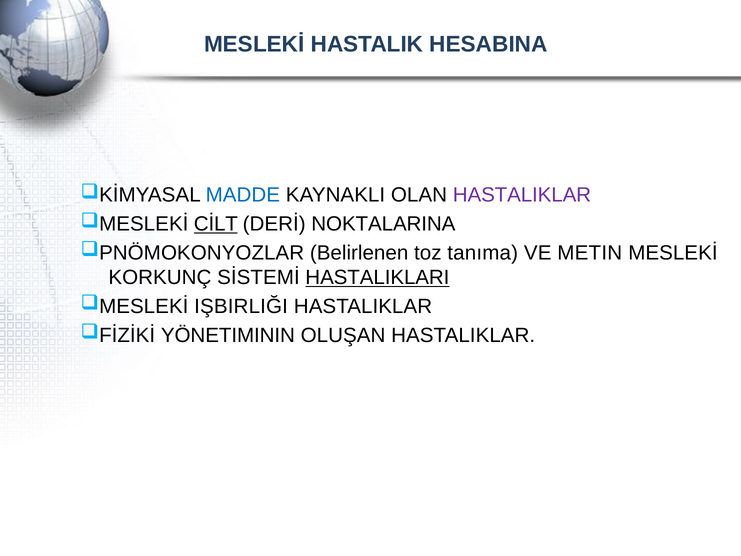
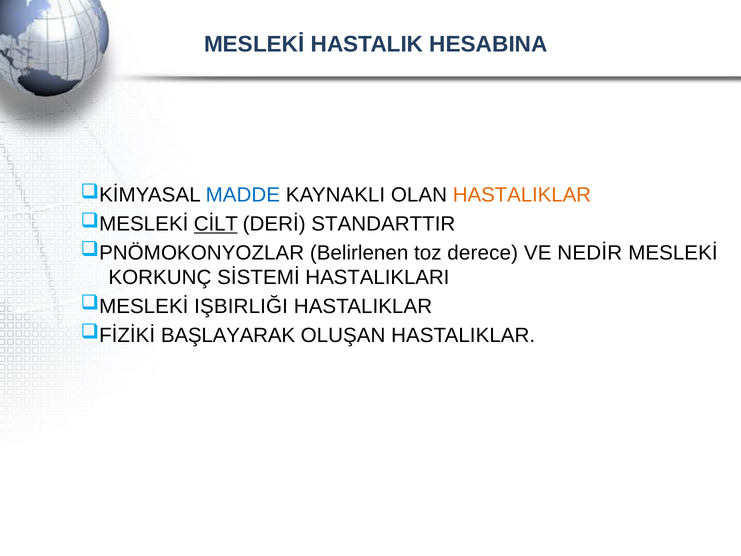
HASTALIKLAR colour: purple -> orange (522, 195)
NOKTALARINA: NOKTALARINA -> STANDARTTIR (383, 224)
tanıma: tanıma -> derece (483, 253)
METIN: METIN -> NEDİR (590, 253)
HASTALIKLARI underline: present -> none (377, 277)
YÖNETIMININ: YÖNETIMININ -> BAŞLAYARAK (228, 335)
